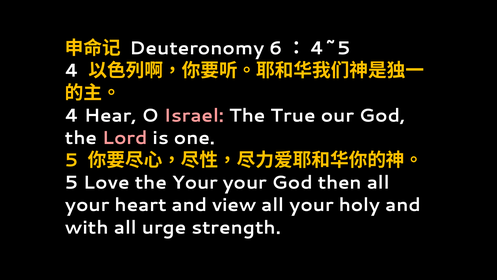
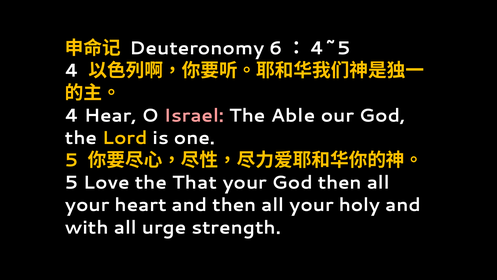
True: True -> Able (293, 115)
Lord colour: pink -> yellow (125, 138)
the Your: Your -> That (195, 182)
and view: view -> then (234, 205)
